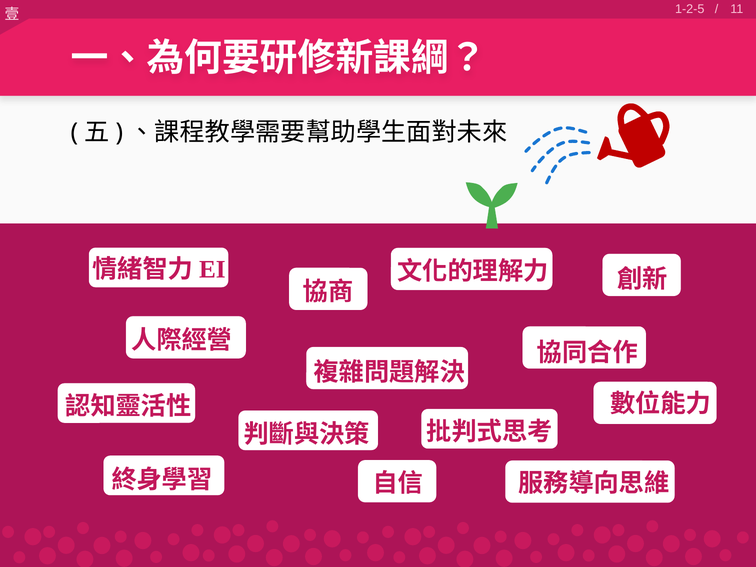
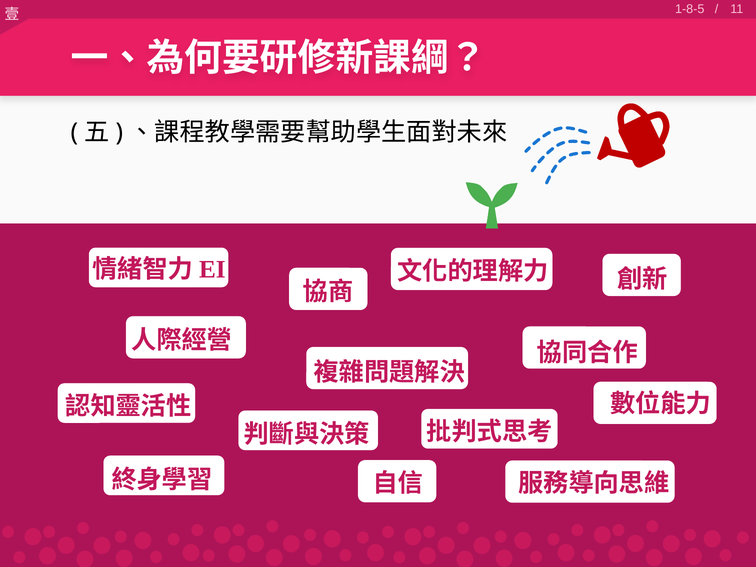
1-2-5: 1-2-5 -> 1-8-5 (690, 9)
